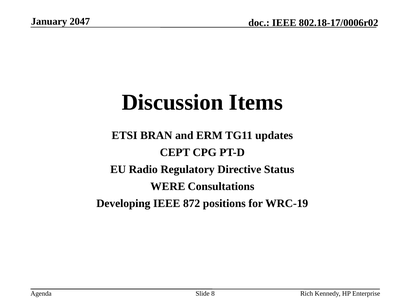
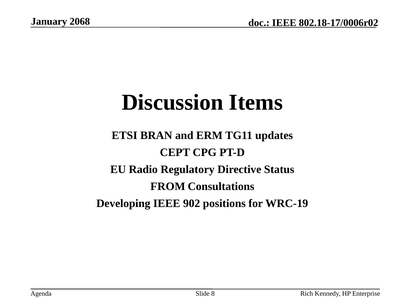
2047: 2047 -> 2068 (80, 22)
WERE: WERE -> FROM (168, 186)
872: 872 -> 902 (192, 203)
